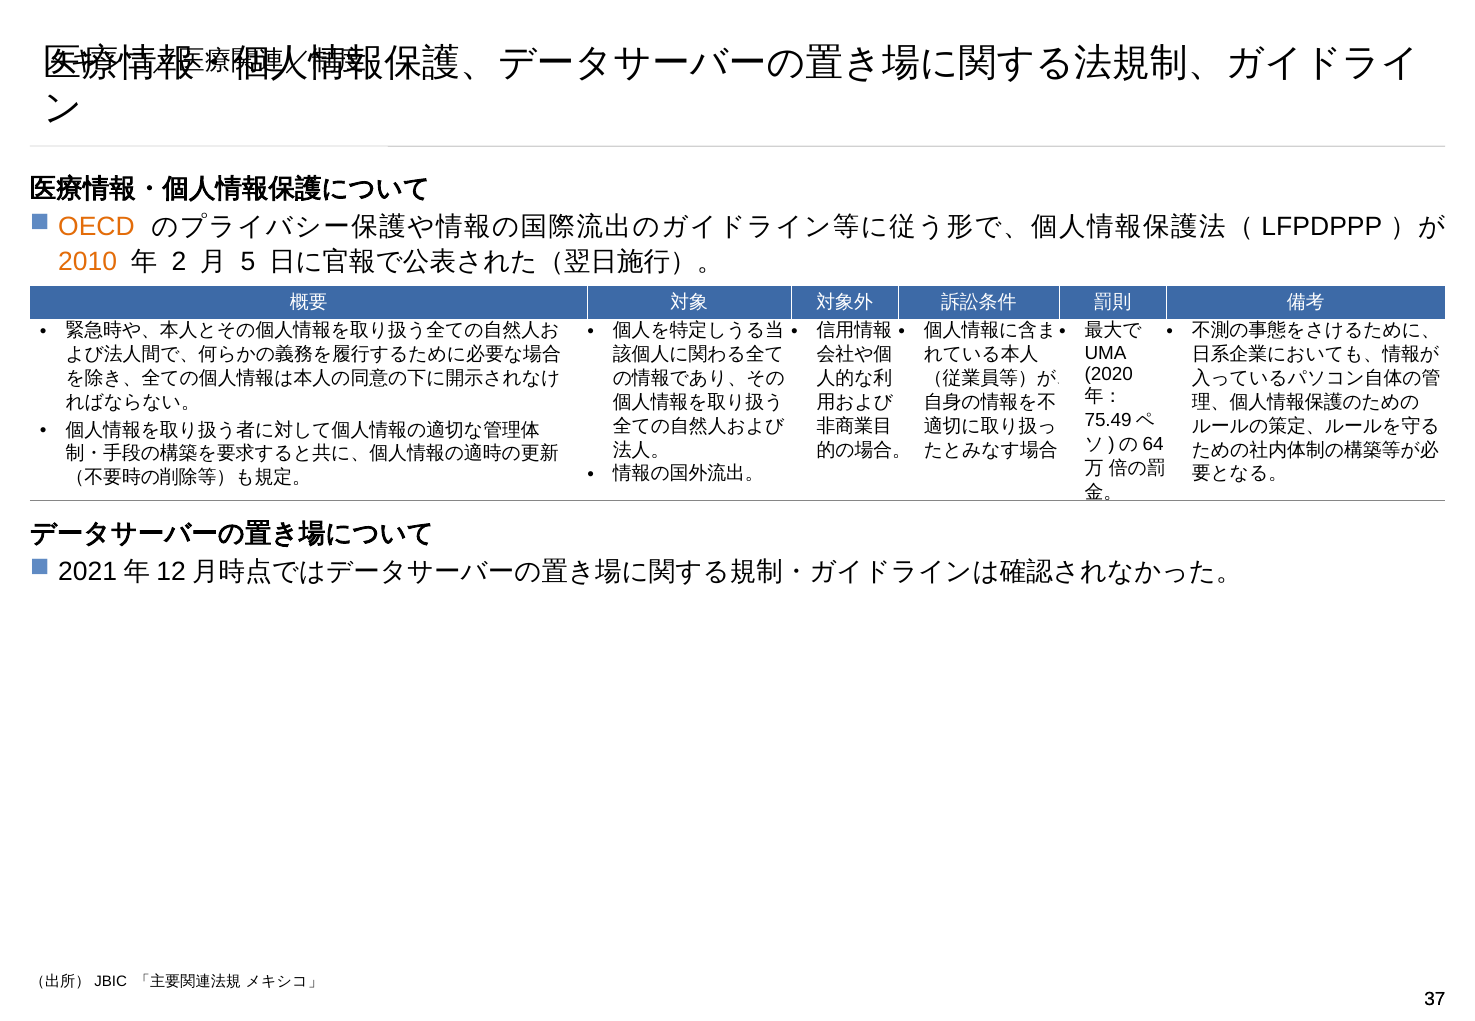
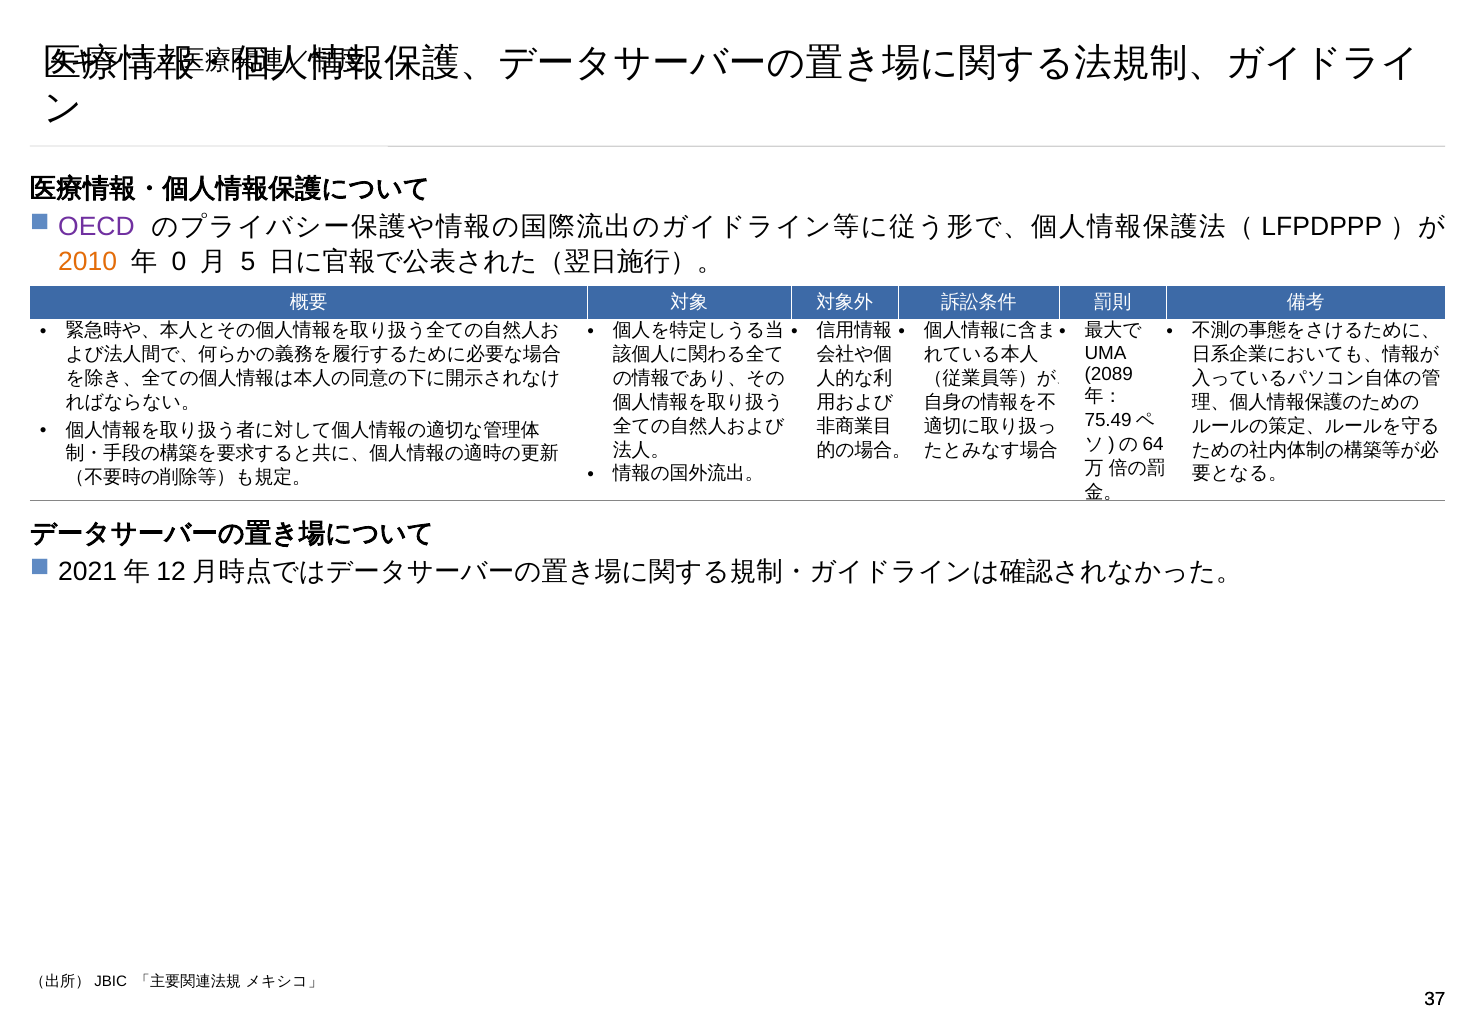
OECD colour: orange -> purple (96, 227)
2: 2 -> 0 (179, 262)
2020: 2020 -> 2089 (1109, 374)
